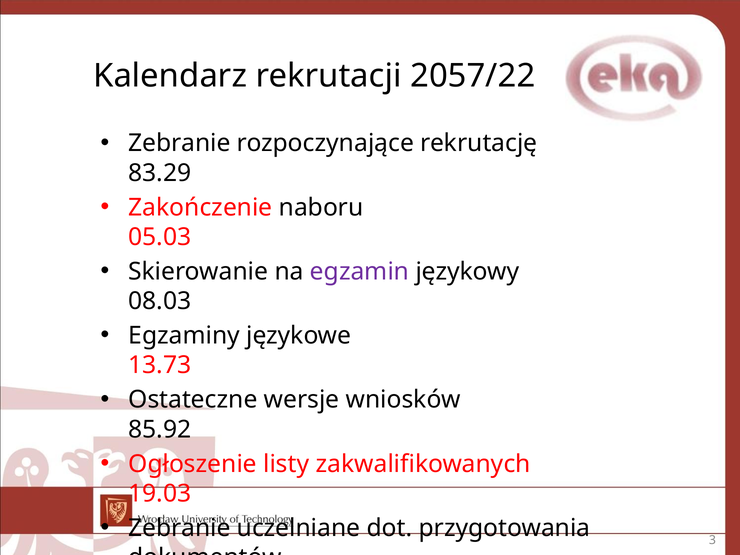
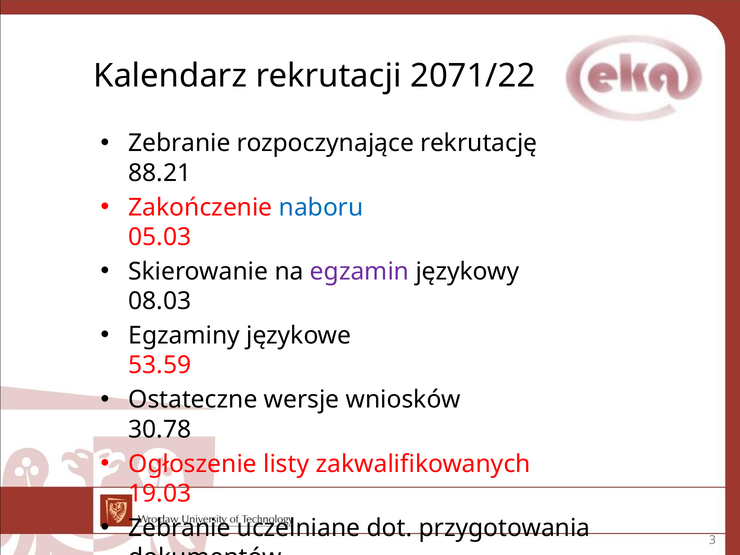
2057/22: 2057/22 -> 2071/22 (473, 76)
83.29: 83.29 -> 88.21 (160, 173)
naboru colour: black -> blue (321, 207)
13.73: 13.73 -> 53.59 (160, 365)
85.92: 85.92 -> 30.78 (160, 429)
